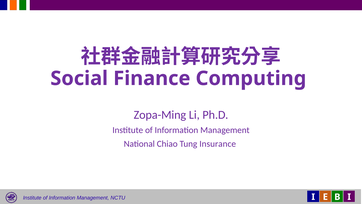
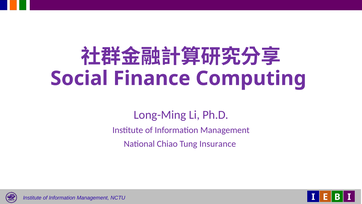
Zopa-Ming: Zopa-Ming -> Long-Ming (160, 115)
